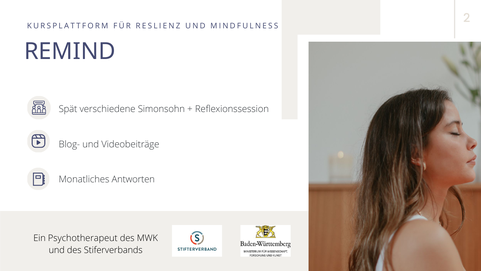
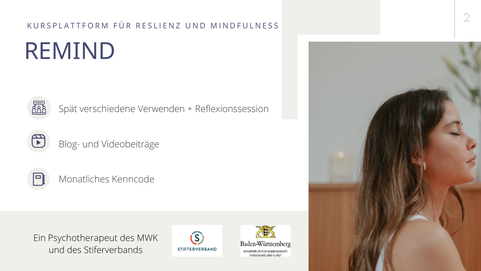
Simonsohn: Simonsohn -> Verwenden (161, 109)
Antworten: Antworten -> Kenncode (133, 179)
